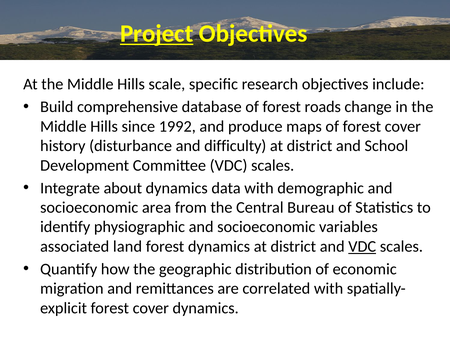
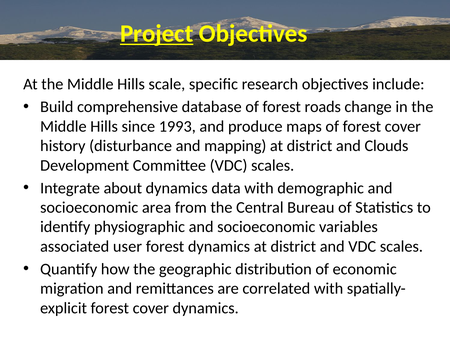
1992: 1992 -> 1993 (177, 127)
difficulty: difficulty -> mapping (235, 146)
School: School -> Clouds (386, 146)
land: land -> user (128, 247)
VDC underline: present -> none (362, 247)
